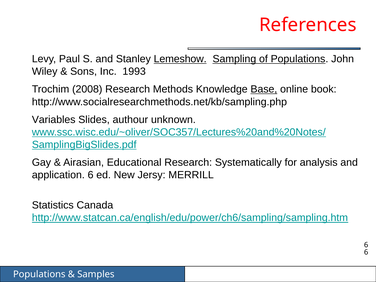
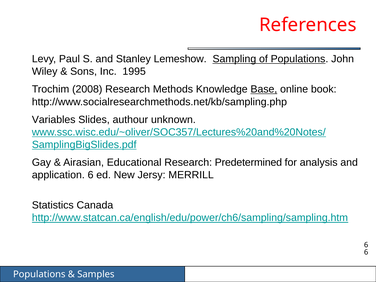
Lemeshow underline: present -> none (180, 59)
1993: 1993 -> 1995 (134, 72)
Systematically: Systematically -> Predetermined (248, 162)
